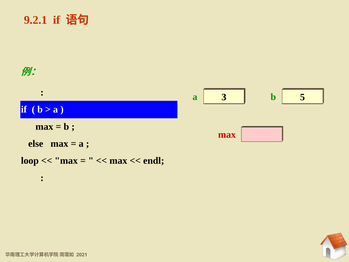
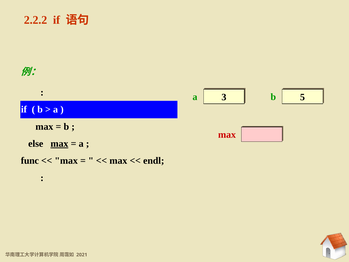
9.2.1: 9.2.1 -> 2.2.2 (36, 20)
max underline: none -> present (59, 144)
loop: loop -> func (30, 161)
